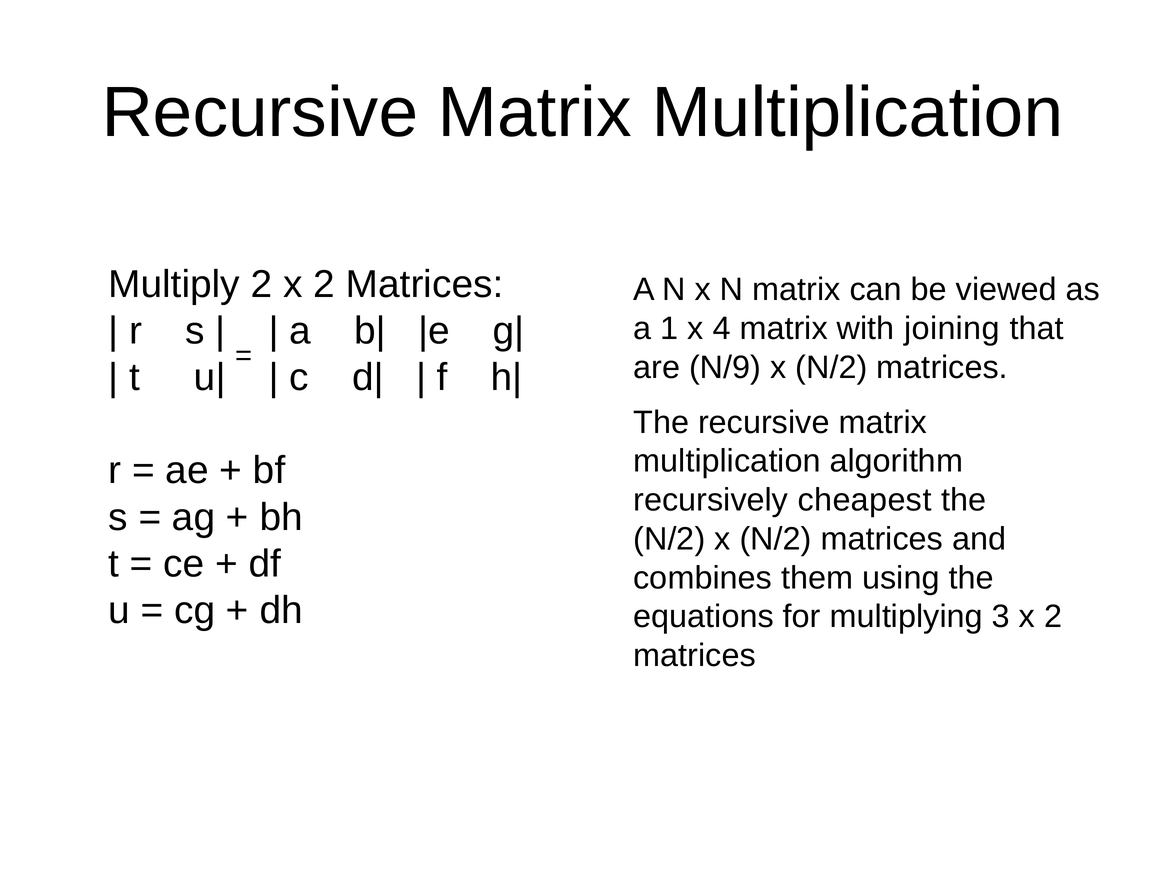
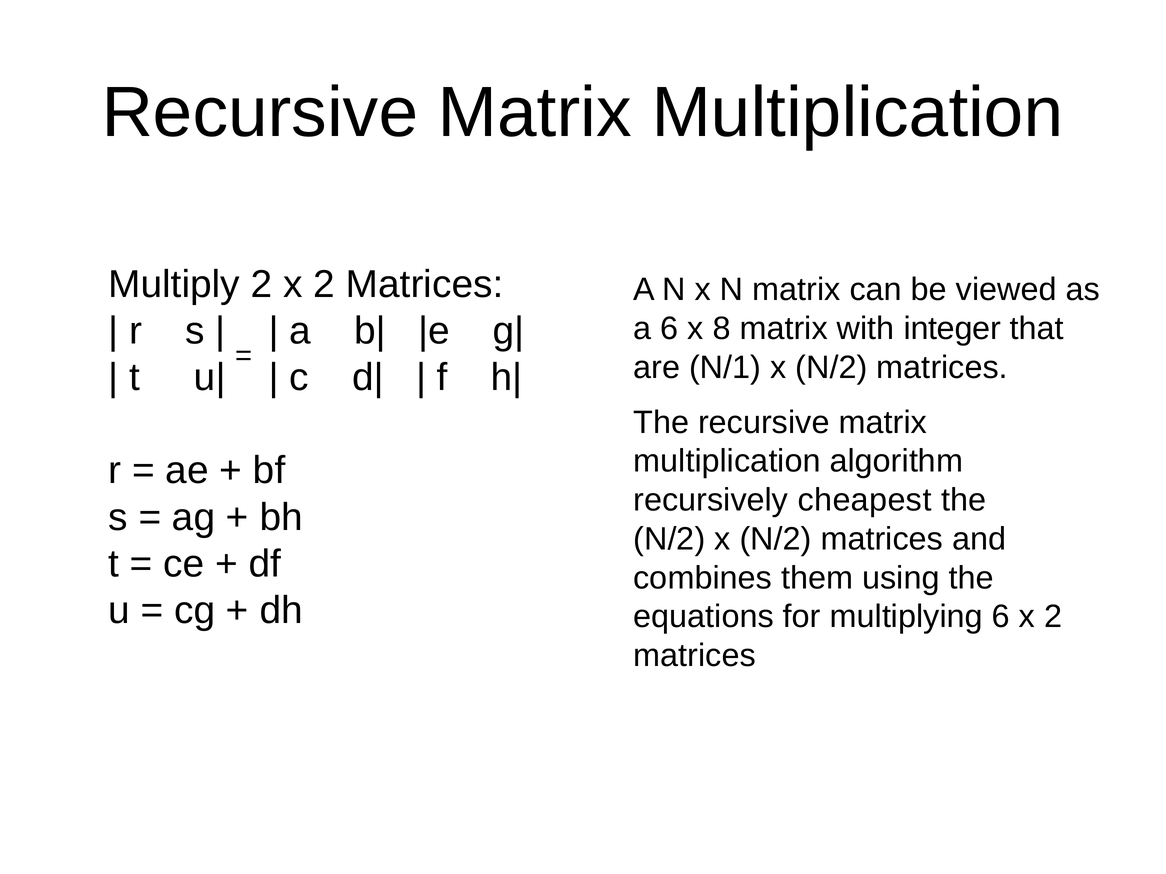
a 1: 1 -> 6 (669, 329)
4: 4 -> 8 (722, 329)
joining: joining -> integer (952, 329)
N/9: N/9 -> N/1 (725, 368)
multiplying 3: 3 -> 6 (1001, 617)
